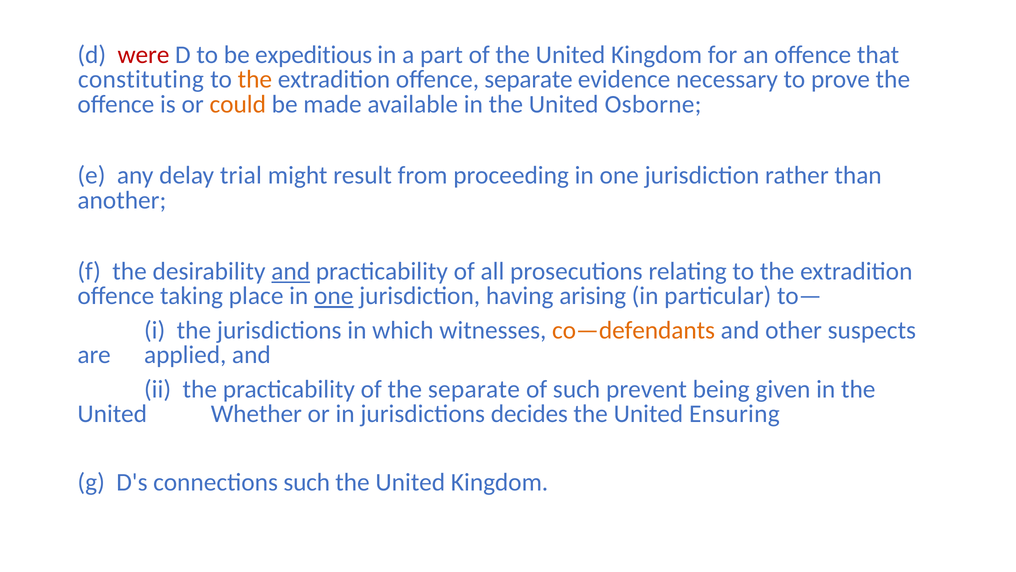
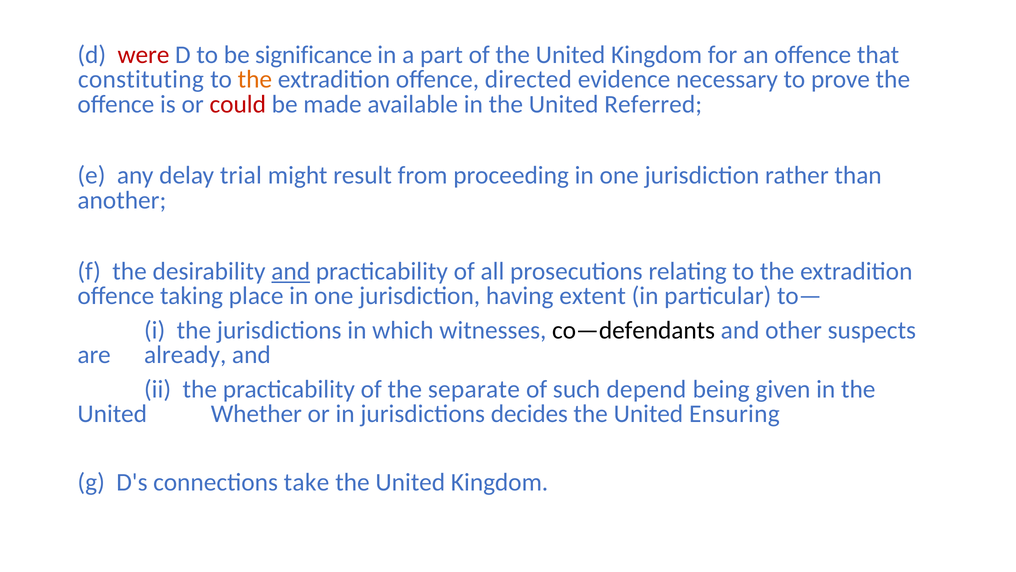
expeditious: expeditious -> significance (314, 55)
offence separate: separate -> directed (528, 79)
could colour: orange -> red (238, 104)
Osborne: Osborne -> Referred (653, 104)
one underline: present -> none (334, 296)
arising: arising -> extent (593, 296)
co—defendants colour: orange -> black (634, 330)
applied: applied -> already (185, 355)
prevent: prevent -> depend (646, 389)
connections such: such -> take (307, 482)
